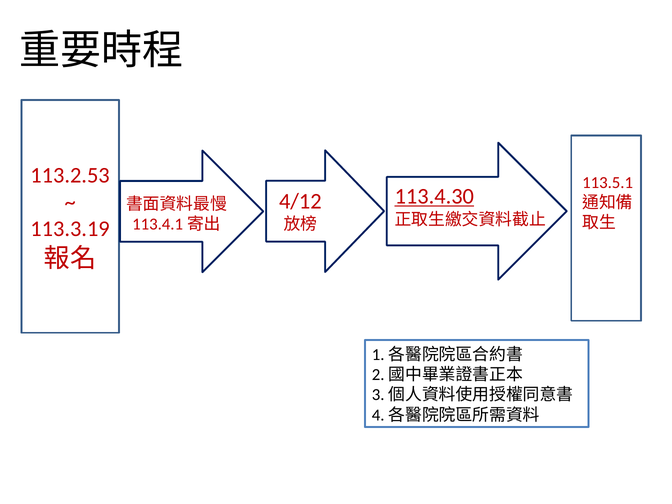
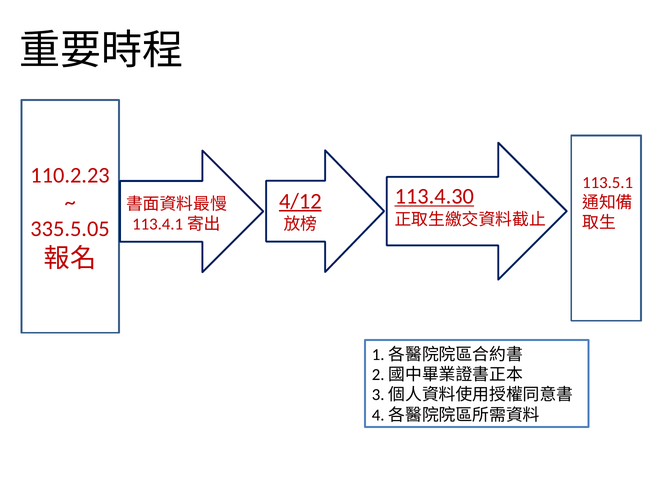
113.2.53: 113.2.53 -> 110.2.23 (70, 175)
4/12 underline: none -> present (300, 201)
113.3.19: 113.3.19 -> 335.5.05 (70, 229)
